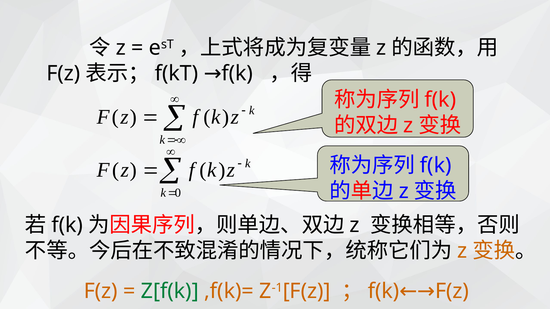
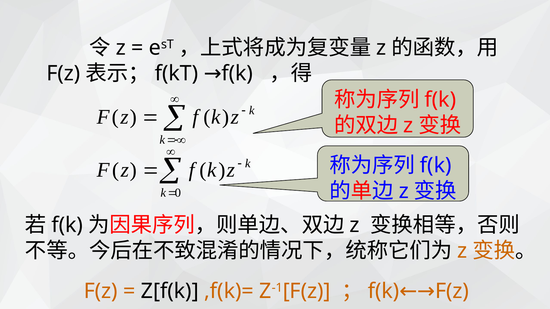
Z[f(k colour: green -> black (170, 292)
